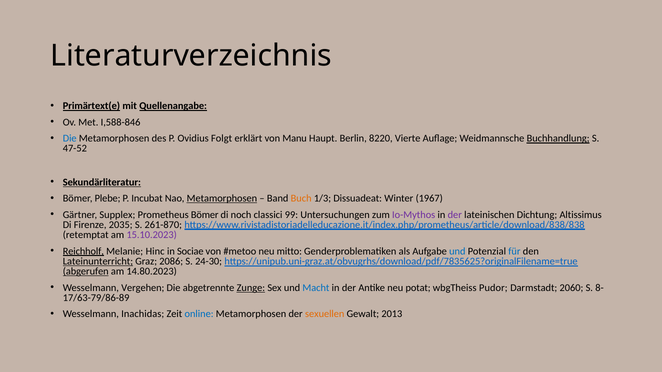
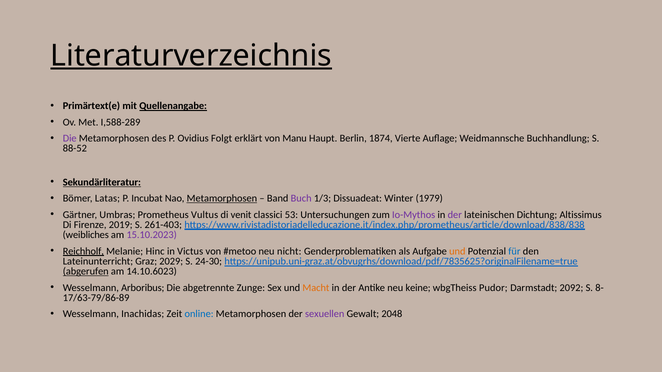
Literaturverzeichnis underline: none -> present (191, 56)
Primärtext(e underline: present -> none (91, 106)
I,588-846: I,588-846 -> I,588-289 (121, 122)
Die colour: blue -> purple (70, 139)
8220: 8220 -> 1874 (381, 139)
Buchhandlung underline: present -> none (558, 139)
47-52: 47-52 -> 88-52 (75, 149)
Plebe: Plebe -> Latas (107, 199)
Buch colour: orange -> purple (301, 199)
1967: 1967 -> 1979 (429, 199)
Supplex: Supplex -> Umbras (117, 215)
Prometheus Bömer: Bömer -> Vultus (205, 215)
noch: noch -> venit (241, 215)
99: 99 -> 53 (291, 215)
2035: 2035 -> 2019 (121, 225)
261-870: 261-870 -> 261-403 (163, 225)
retemptat: retemptat -> weibliches (86, 235)
Sociae: Sociae -> Victus (190, 251)
mitto: mitto -> nicht (289, 251)
und colour: blue -> orange (457, 251)
Lateinunterricht underline: present -> none (98, 262)
2086: 2086 -> 2029 (171, 262)
14.80.2023: 14.80.2023 -> 14.10.6023 (152, 272)
Vergehen: Vergehen -> Arboribus (143, 288)
Zunge underline: present -> none (251, 288)
Macht colour: blue -> orange (316, 288)
potat: potat -> keine (418, 288)
2060: 2060 -> 2092 (571, 288)
sexuellen colour: orange -> purple (325, 314)
2013: 2013 -> 2048 (392, 314)
